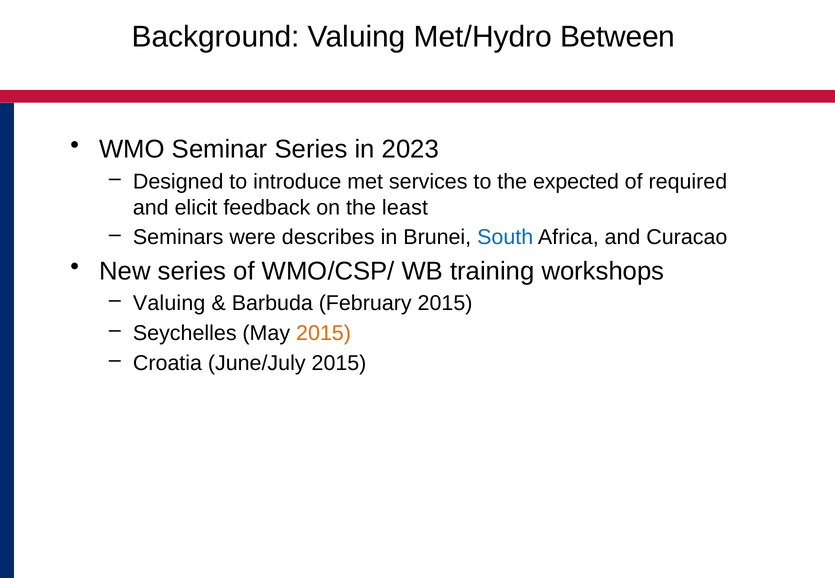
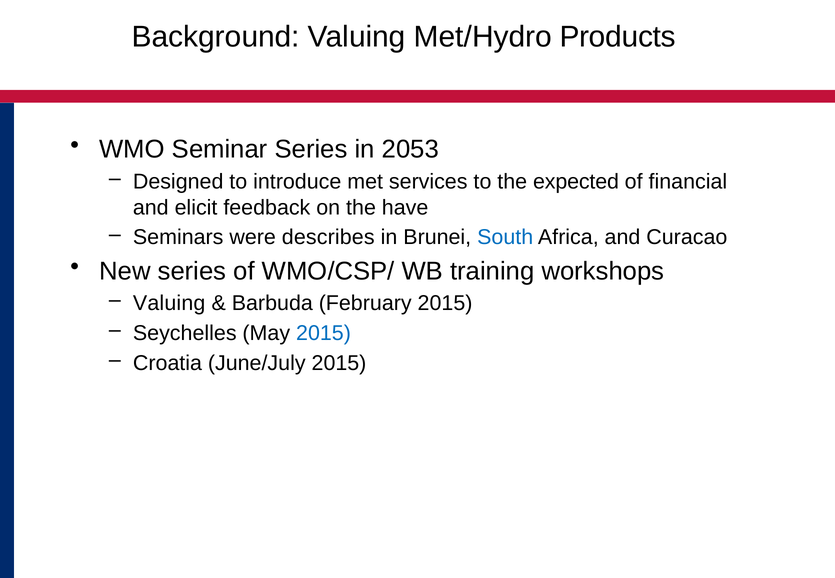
Between: Between -> Products (618, 37)
2023: 2023 -> 2053 (410, 150)
required: required -> financial (688, 182)
least: least -> have (405, 207)
2015 colour: orange -> blue (324, 333)
